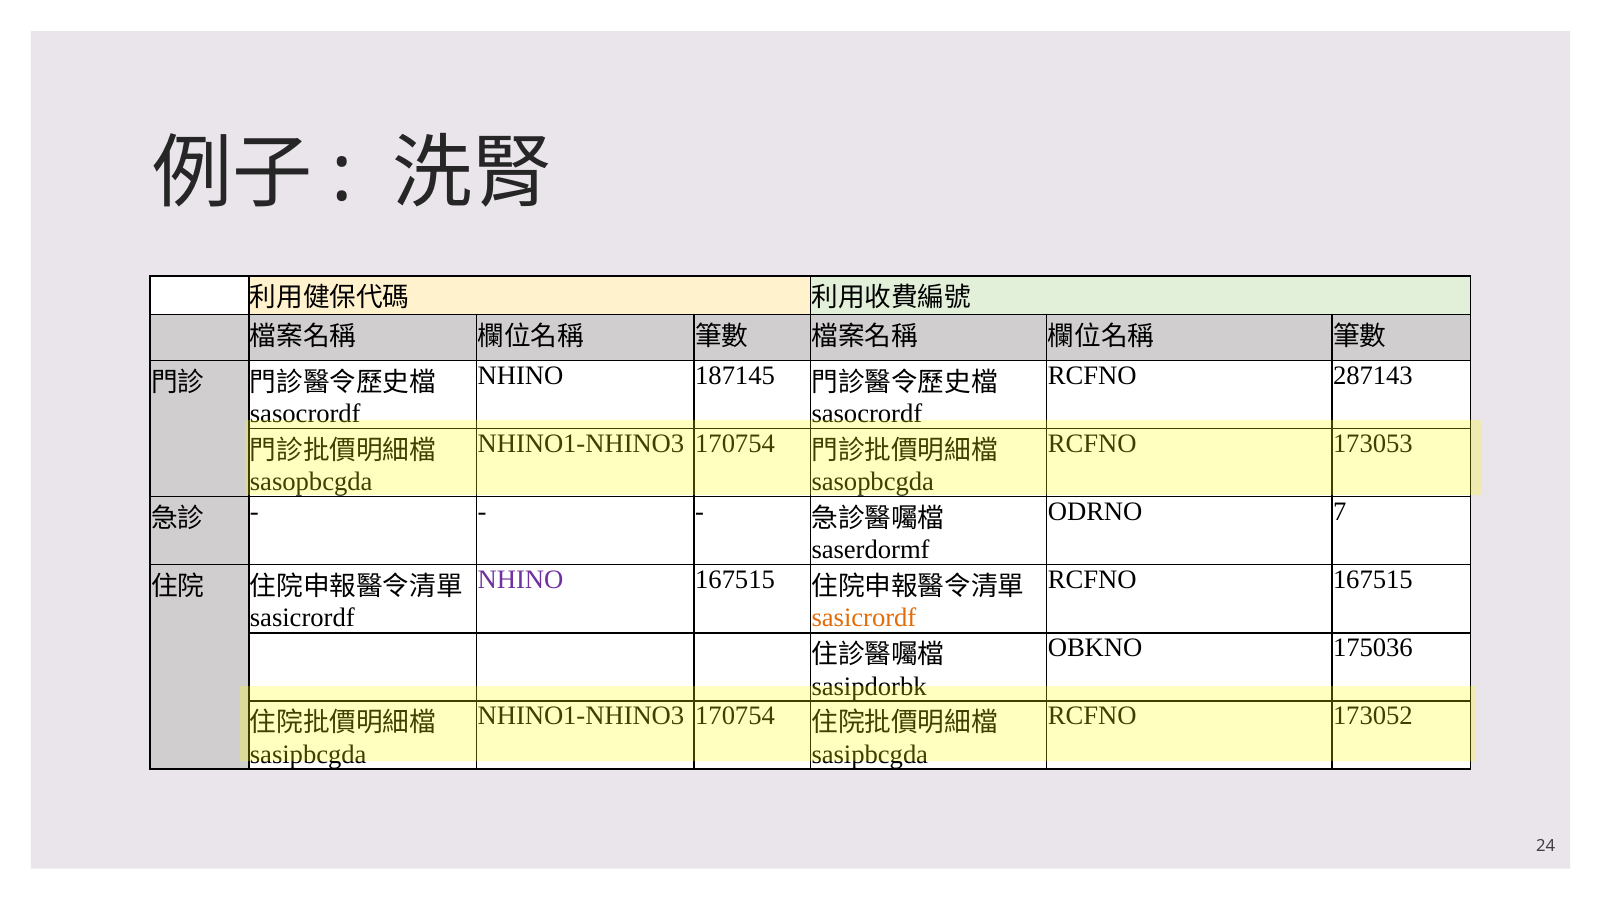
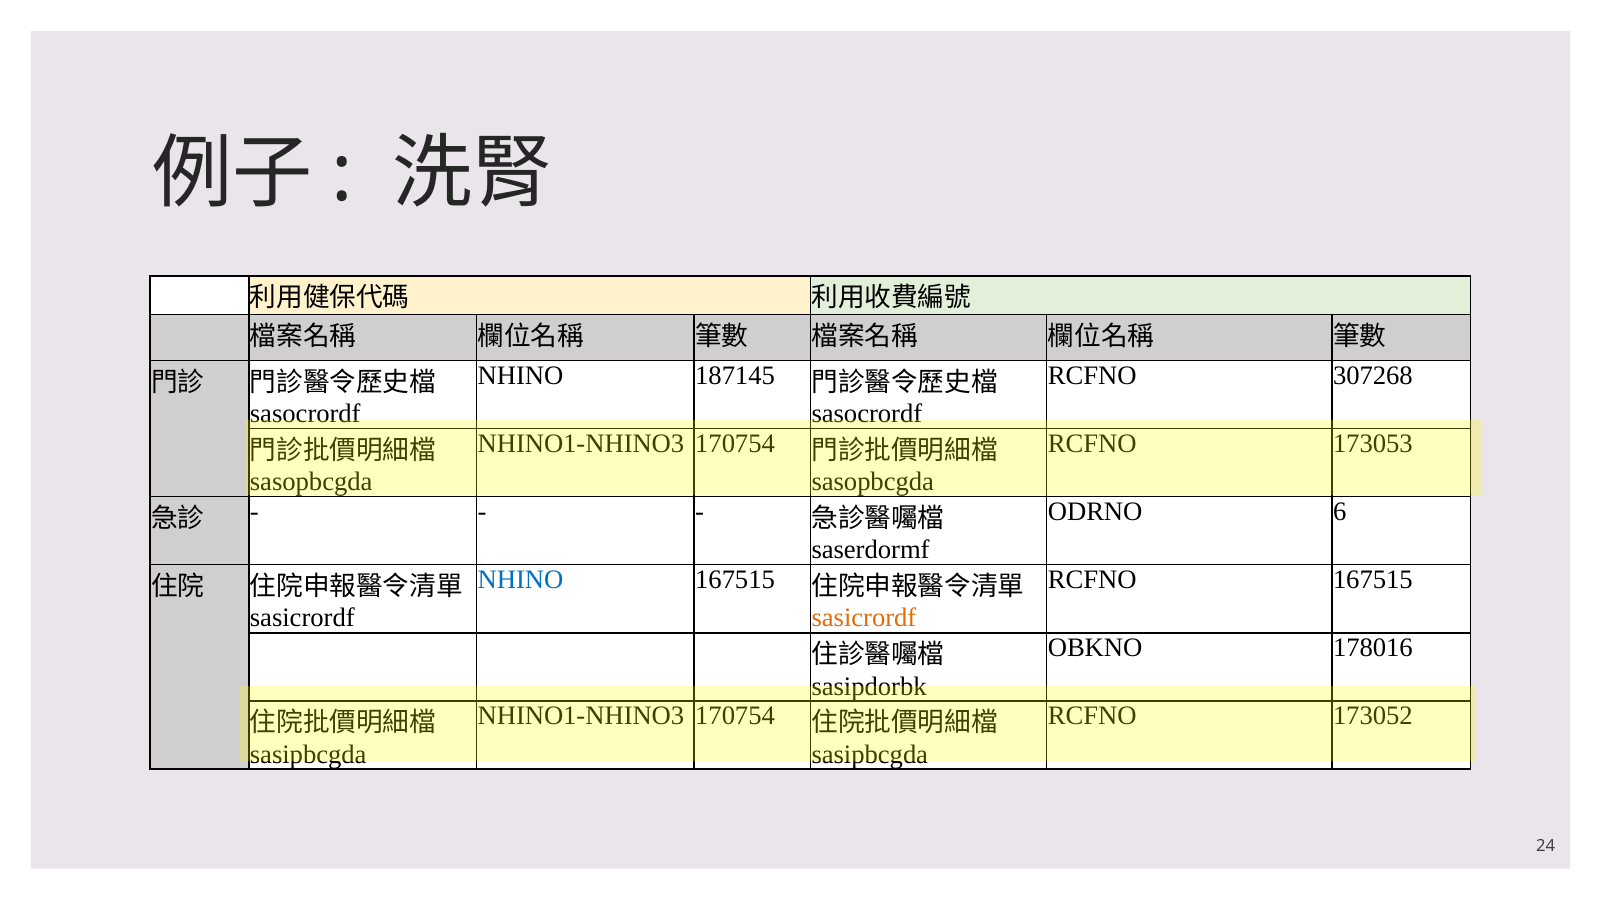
287143: 287143 -> 307268 (1373, 376)
7: 7 -> 6 (1340, 512)
NHINO colour: purple -> blue (520, 580)
175036: 175036 -> 178016 (1373, 648)
